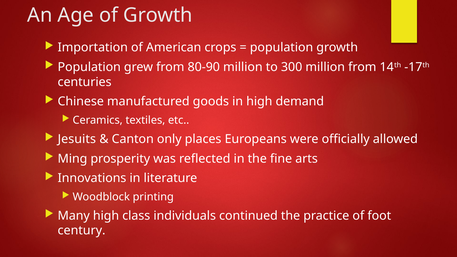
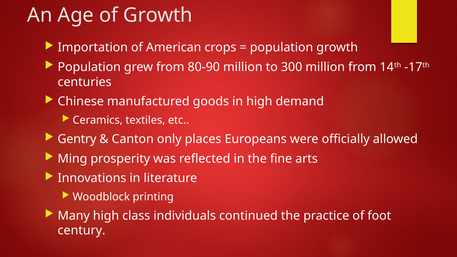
Jesuits: Jesuits -> Gentry (77, 139)
